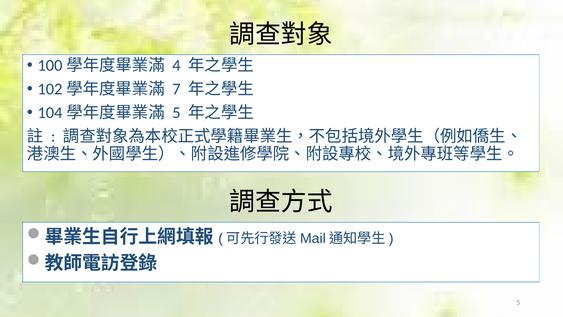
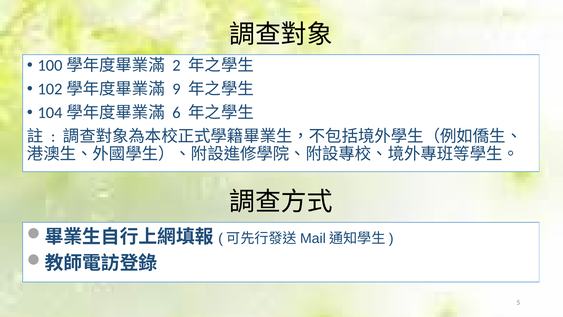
4: 4 -> 2 (176, 65)
7: 7 -> 9 (176, 89)
5: 5 -> 6 (176, 113)
